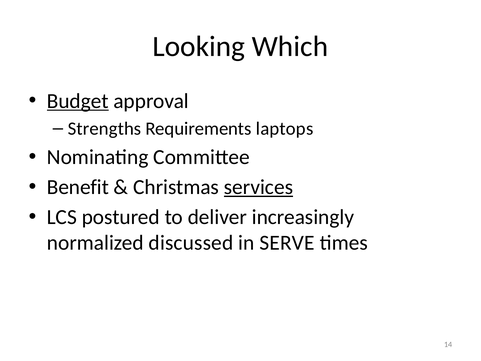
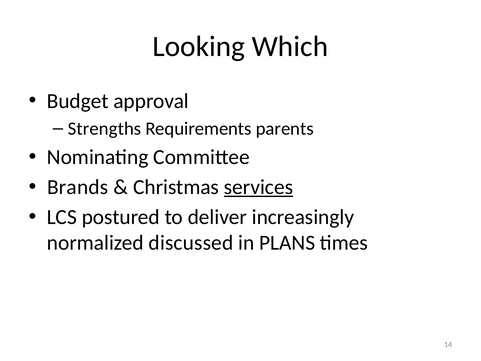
Budget underline: present -> none (78, 101)
laptops: laptops -> parents (285, 129)
Benefit: Benefit -> Brands (78, 187)
SERVE: SERVE -> PLANS (287, 243)
